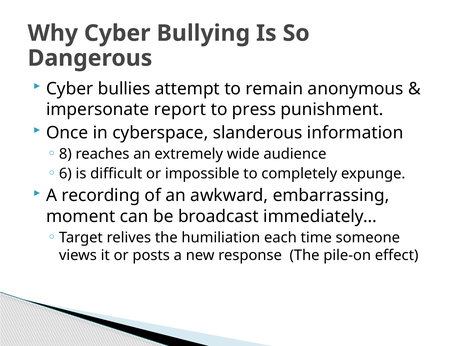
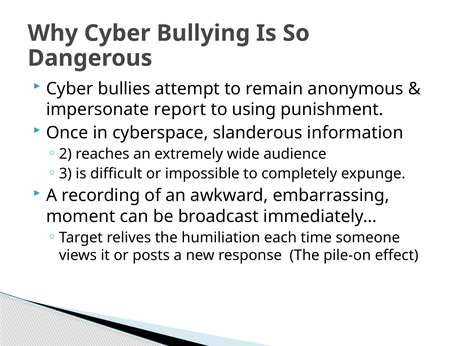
press: press -> using (254, 109)
8: 8 -> 2 (65, 154)
6: 6 -> 3 (65, 174)
